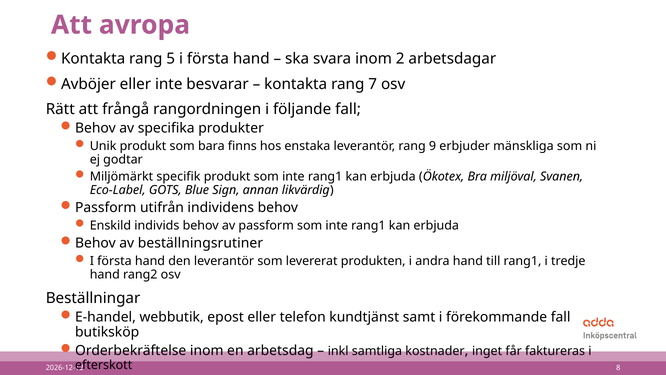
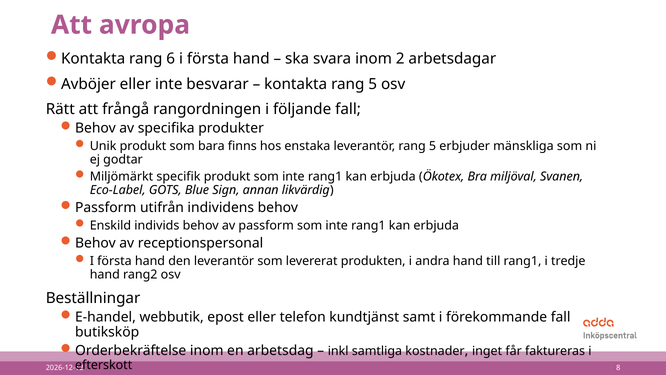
5: 5 -> 6 (171, 59)
kontakta rang 7: 7 -> 5 (373, 84)
leverantör rang 9: 9 -> 5 (433, 146)
beställningsrutiner: beställningsrutiner -> receptionspersonal (200, 243)
